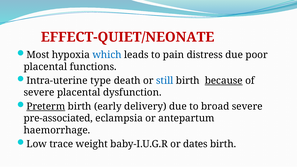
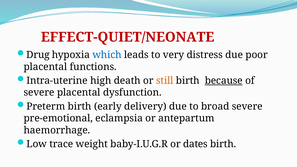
Most: Most -> Drug (38, 55)
pain: pain -> very (174, 55)
type: type -> high (101, 81)
still colour: blue -> orange (165, 81)
Preterm underline: present -> none (46, 106)
pre-associated: pre-associated -> pre-emotional (58, 118)
